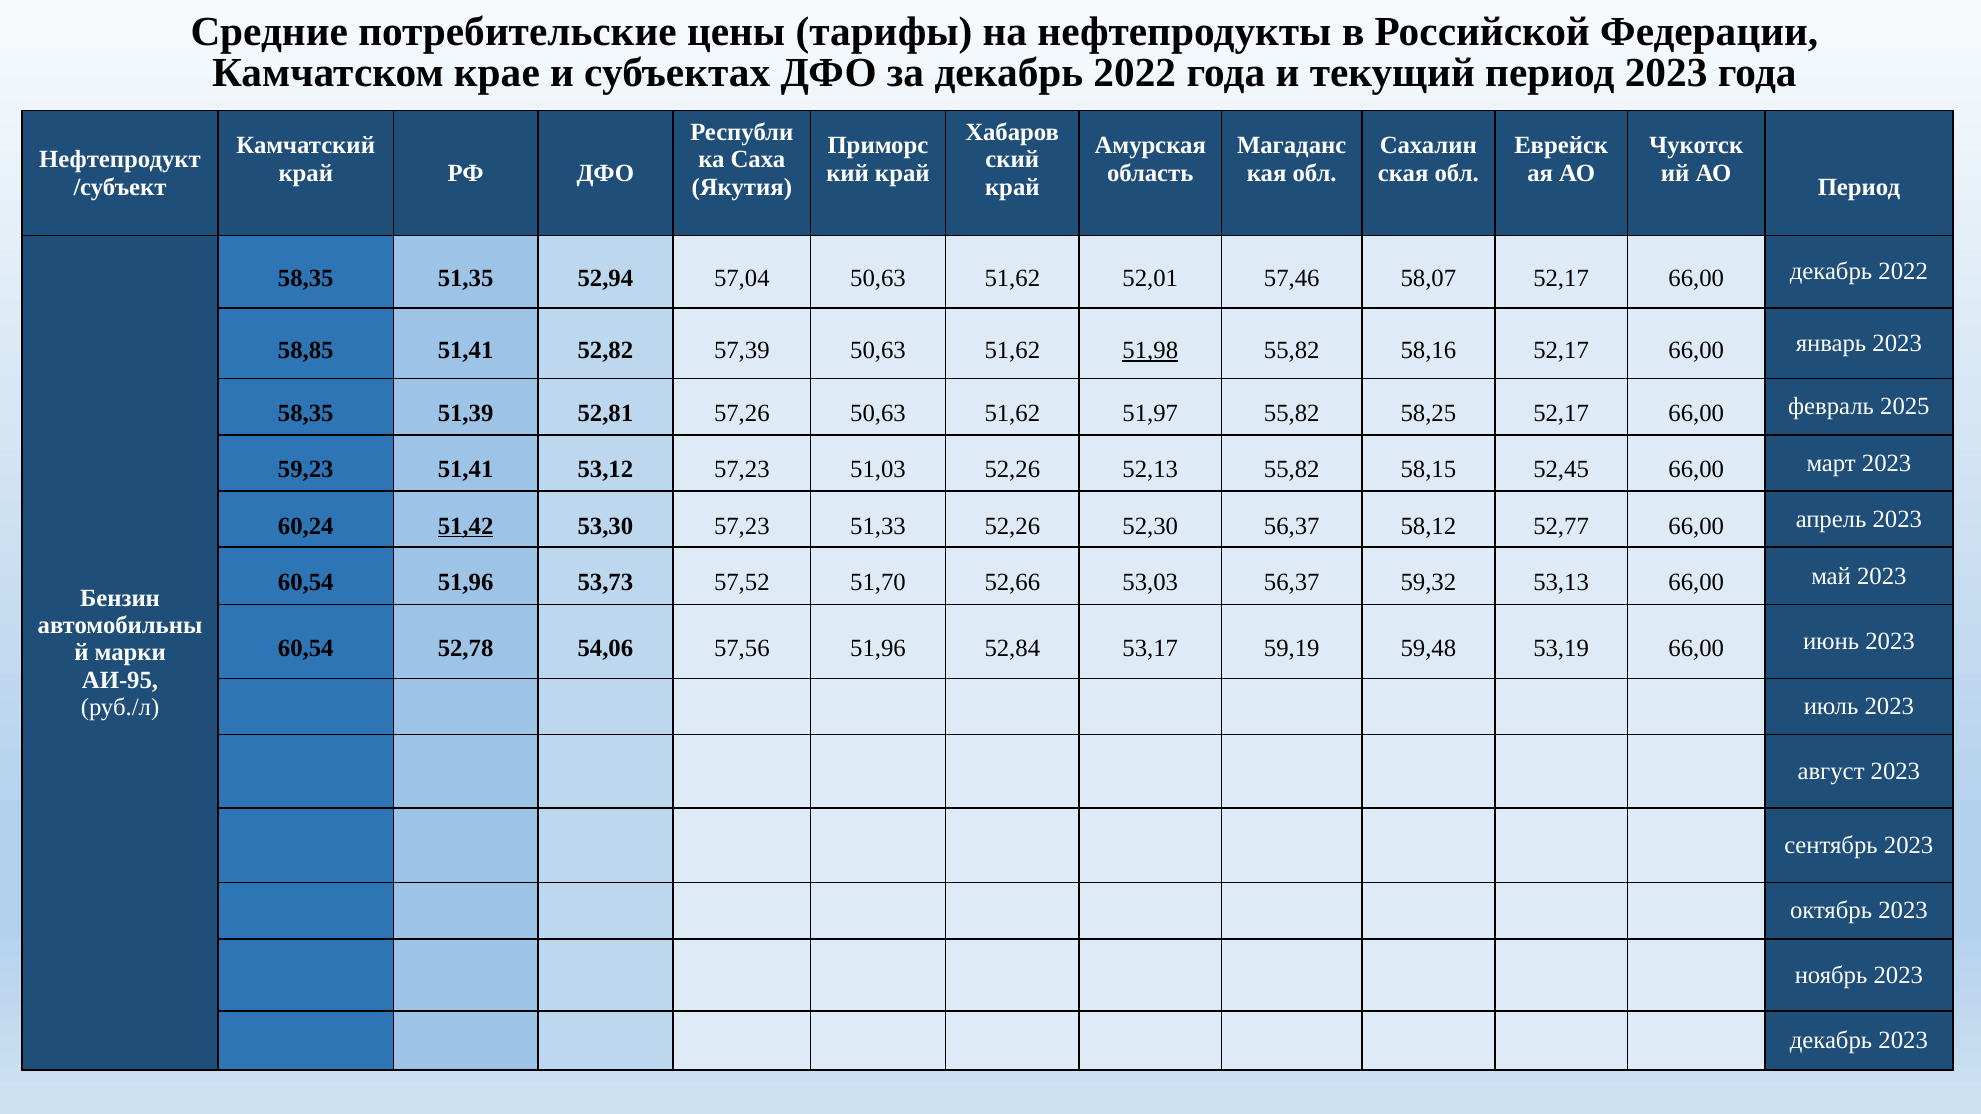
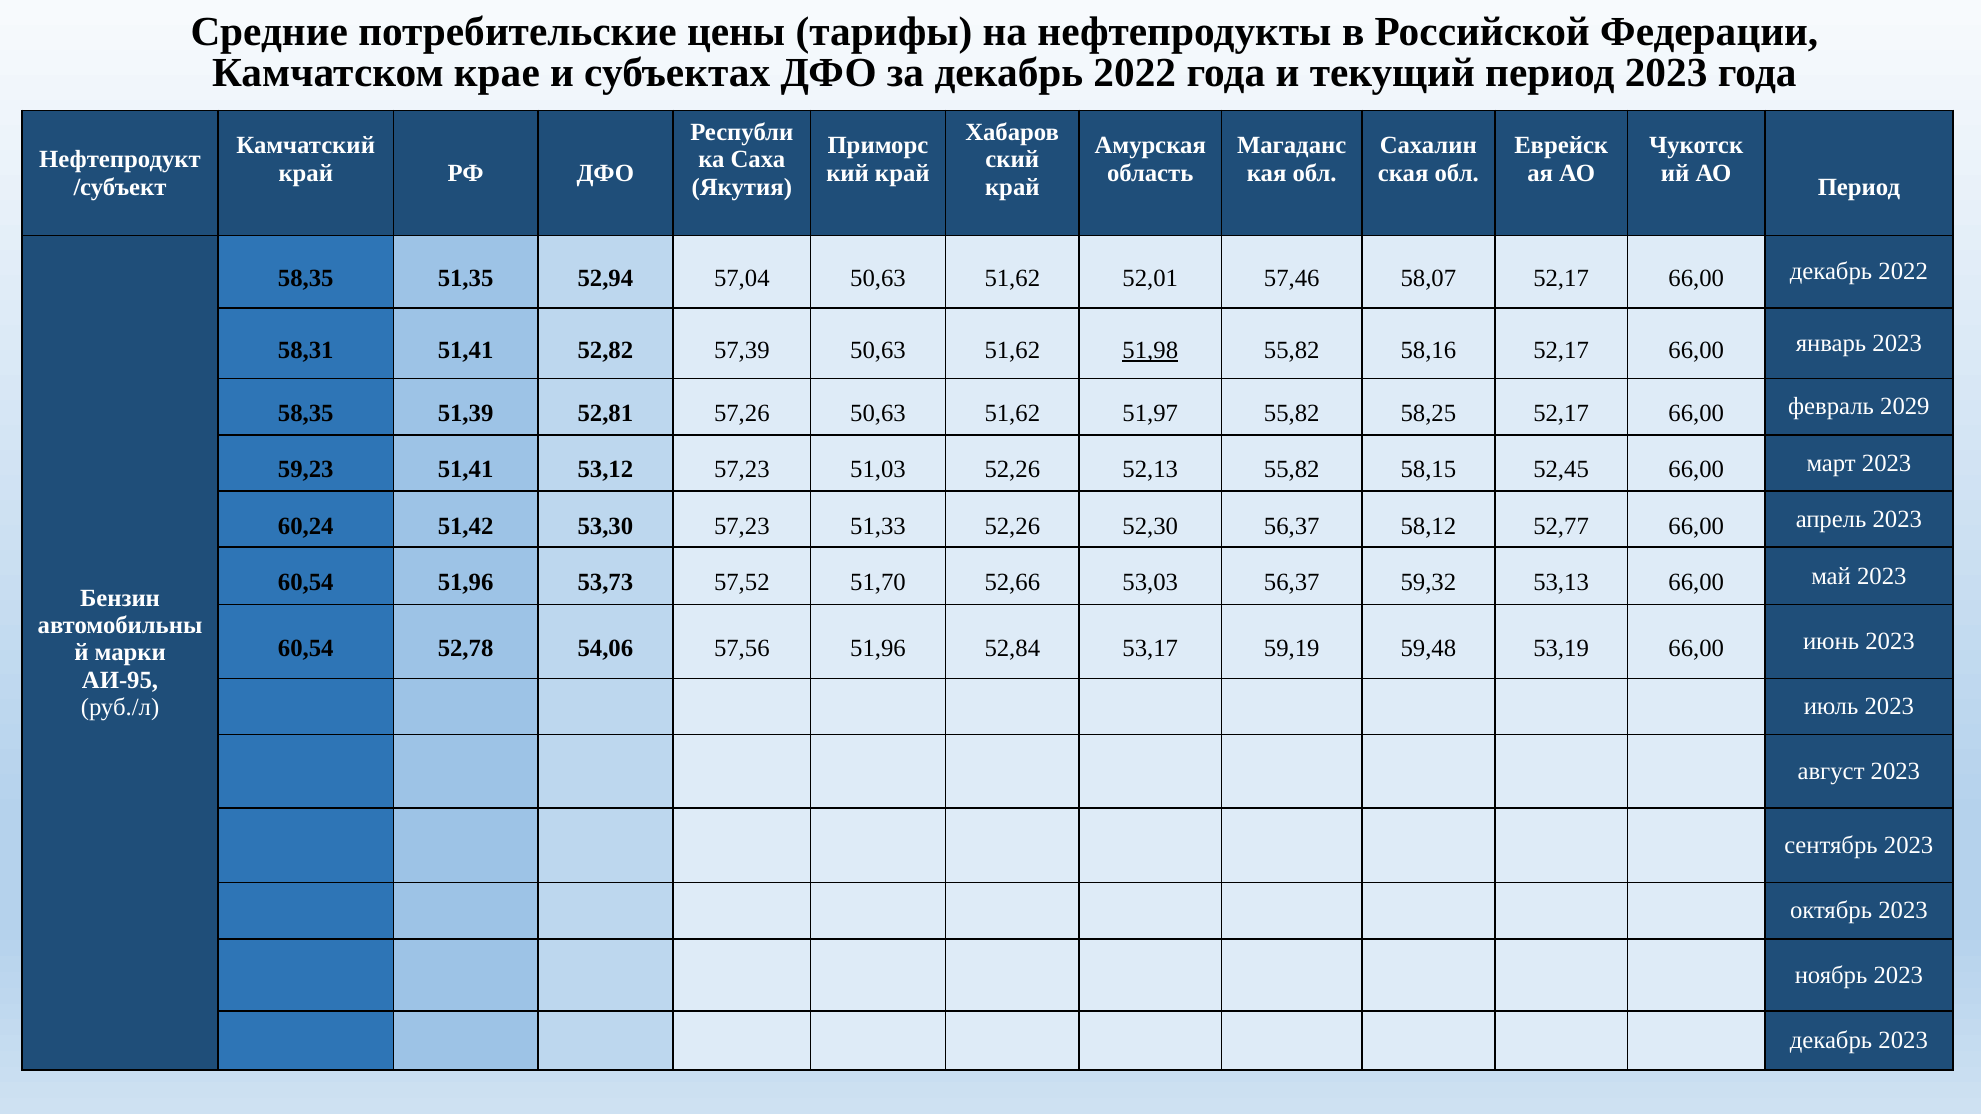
58,85: 58,85 -> 58,31 (306, 350)
2025: 2025 -> 2029 (1905, 407)
51,42 underline: present -> none (466, 526)
